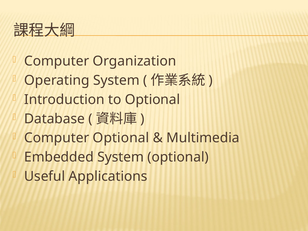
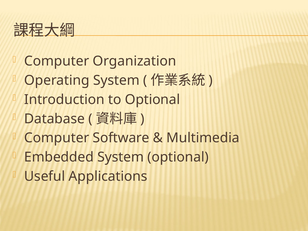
Computer Optional: Optional -> Software (121, 138)
